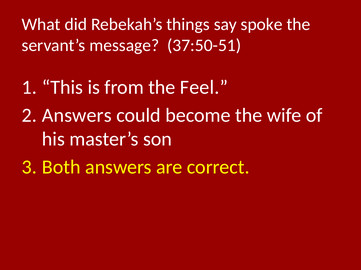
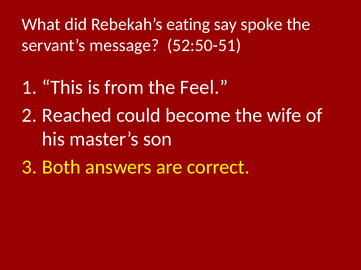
things: things -> eating (188, 24)
37:50-51: 37:50-51 -> 52:50-51 (204, 45)
Answers: Answers -> Reached (77, 115)
